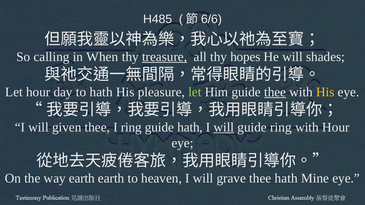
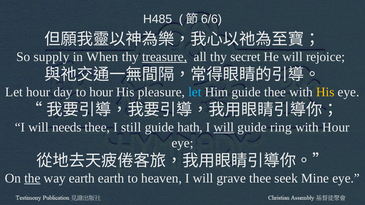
calling: calling -> supply (51, 57)
hopes: hopes -> secret (245, 57)
shades: shades -> rejoice (326, 57)
to hath: hath -> hour (101, 92)
let colour: light green -> light blue (195, 92)
thee underline: present -> none (275, 92)
given: given -> needs (67, 127)
I ring: ring -> still (131, 127)
the underline: none -> present (32, 178)
thee hath: hath -> seek (286, 178)
